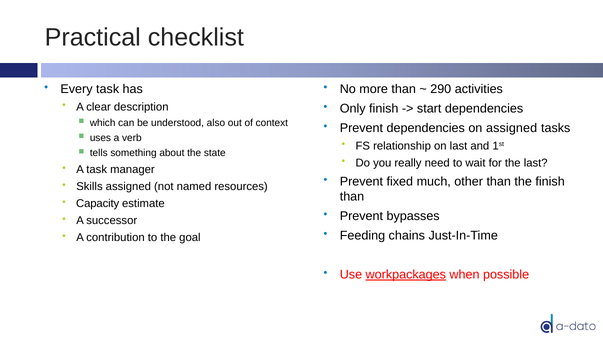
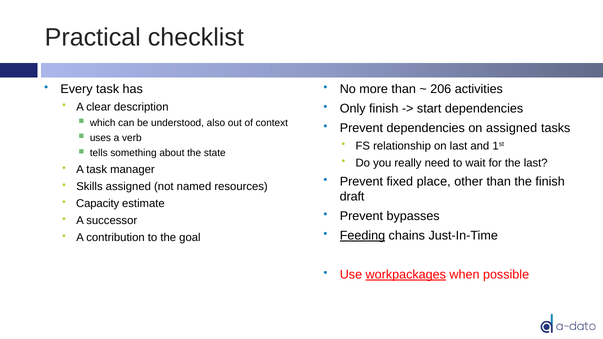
290: 290 -> 206 (441, 89)
much: much -> place (434, 182)
than: than -> draft (352, 197)
Feeding underline: none -> present (362, 236)
